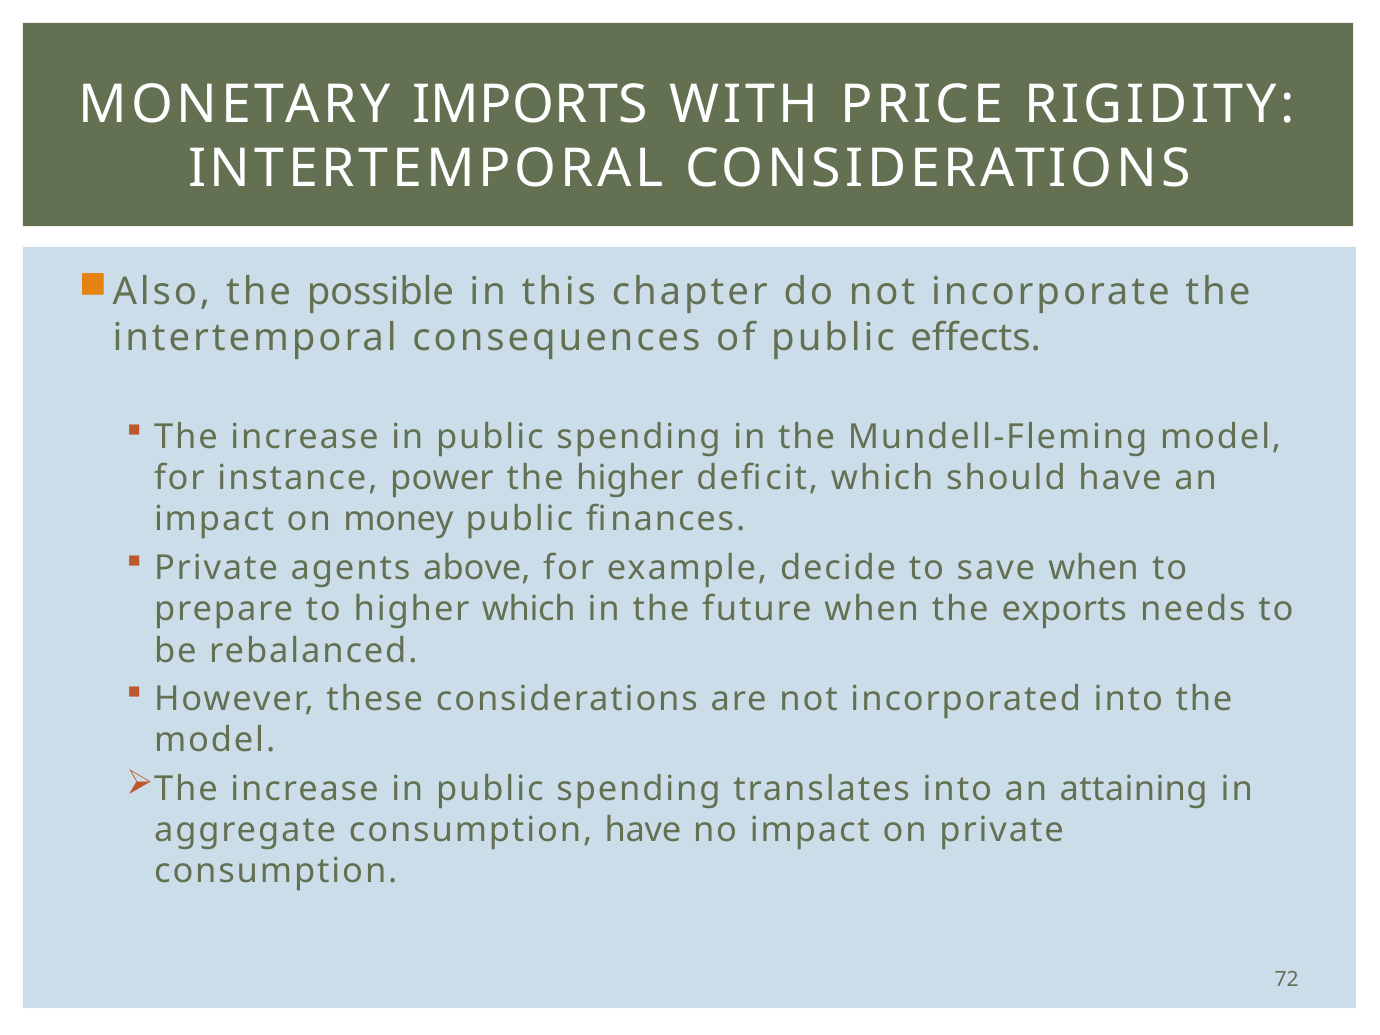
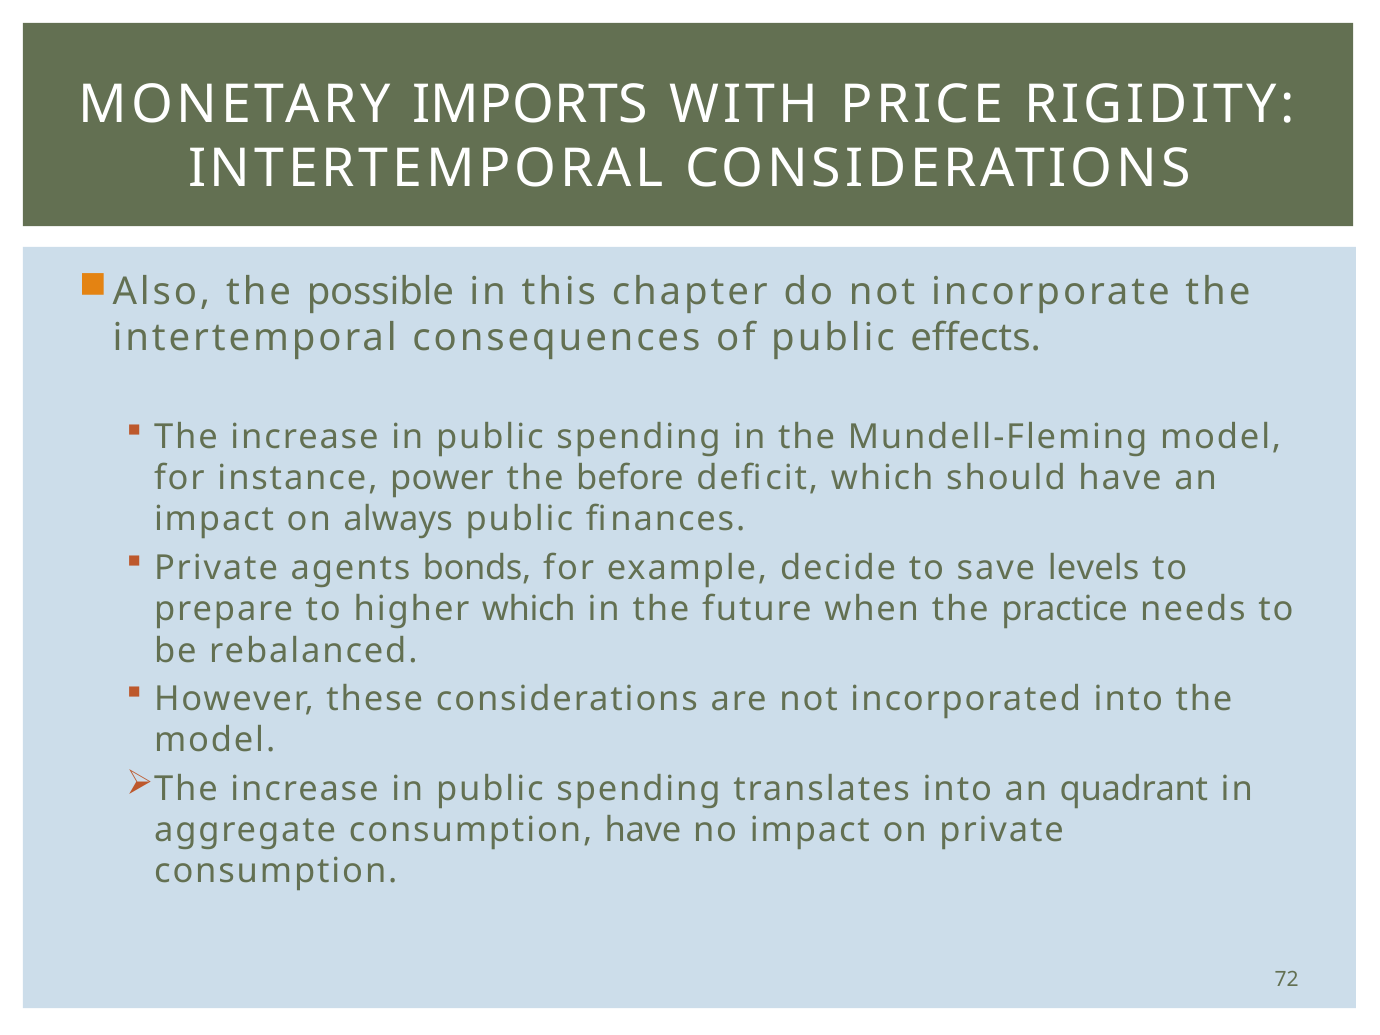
the higher: higher -> before (630, 478)
money: money -> always (398, 520)
above: above -> bonds (477, 568)
save when: when -> levels (1094, 568)
exports: exports -> practice (1065, 609)
attaining: attaining -> quadrant (1134, 789)
